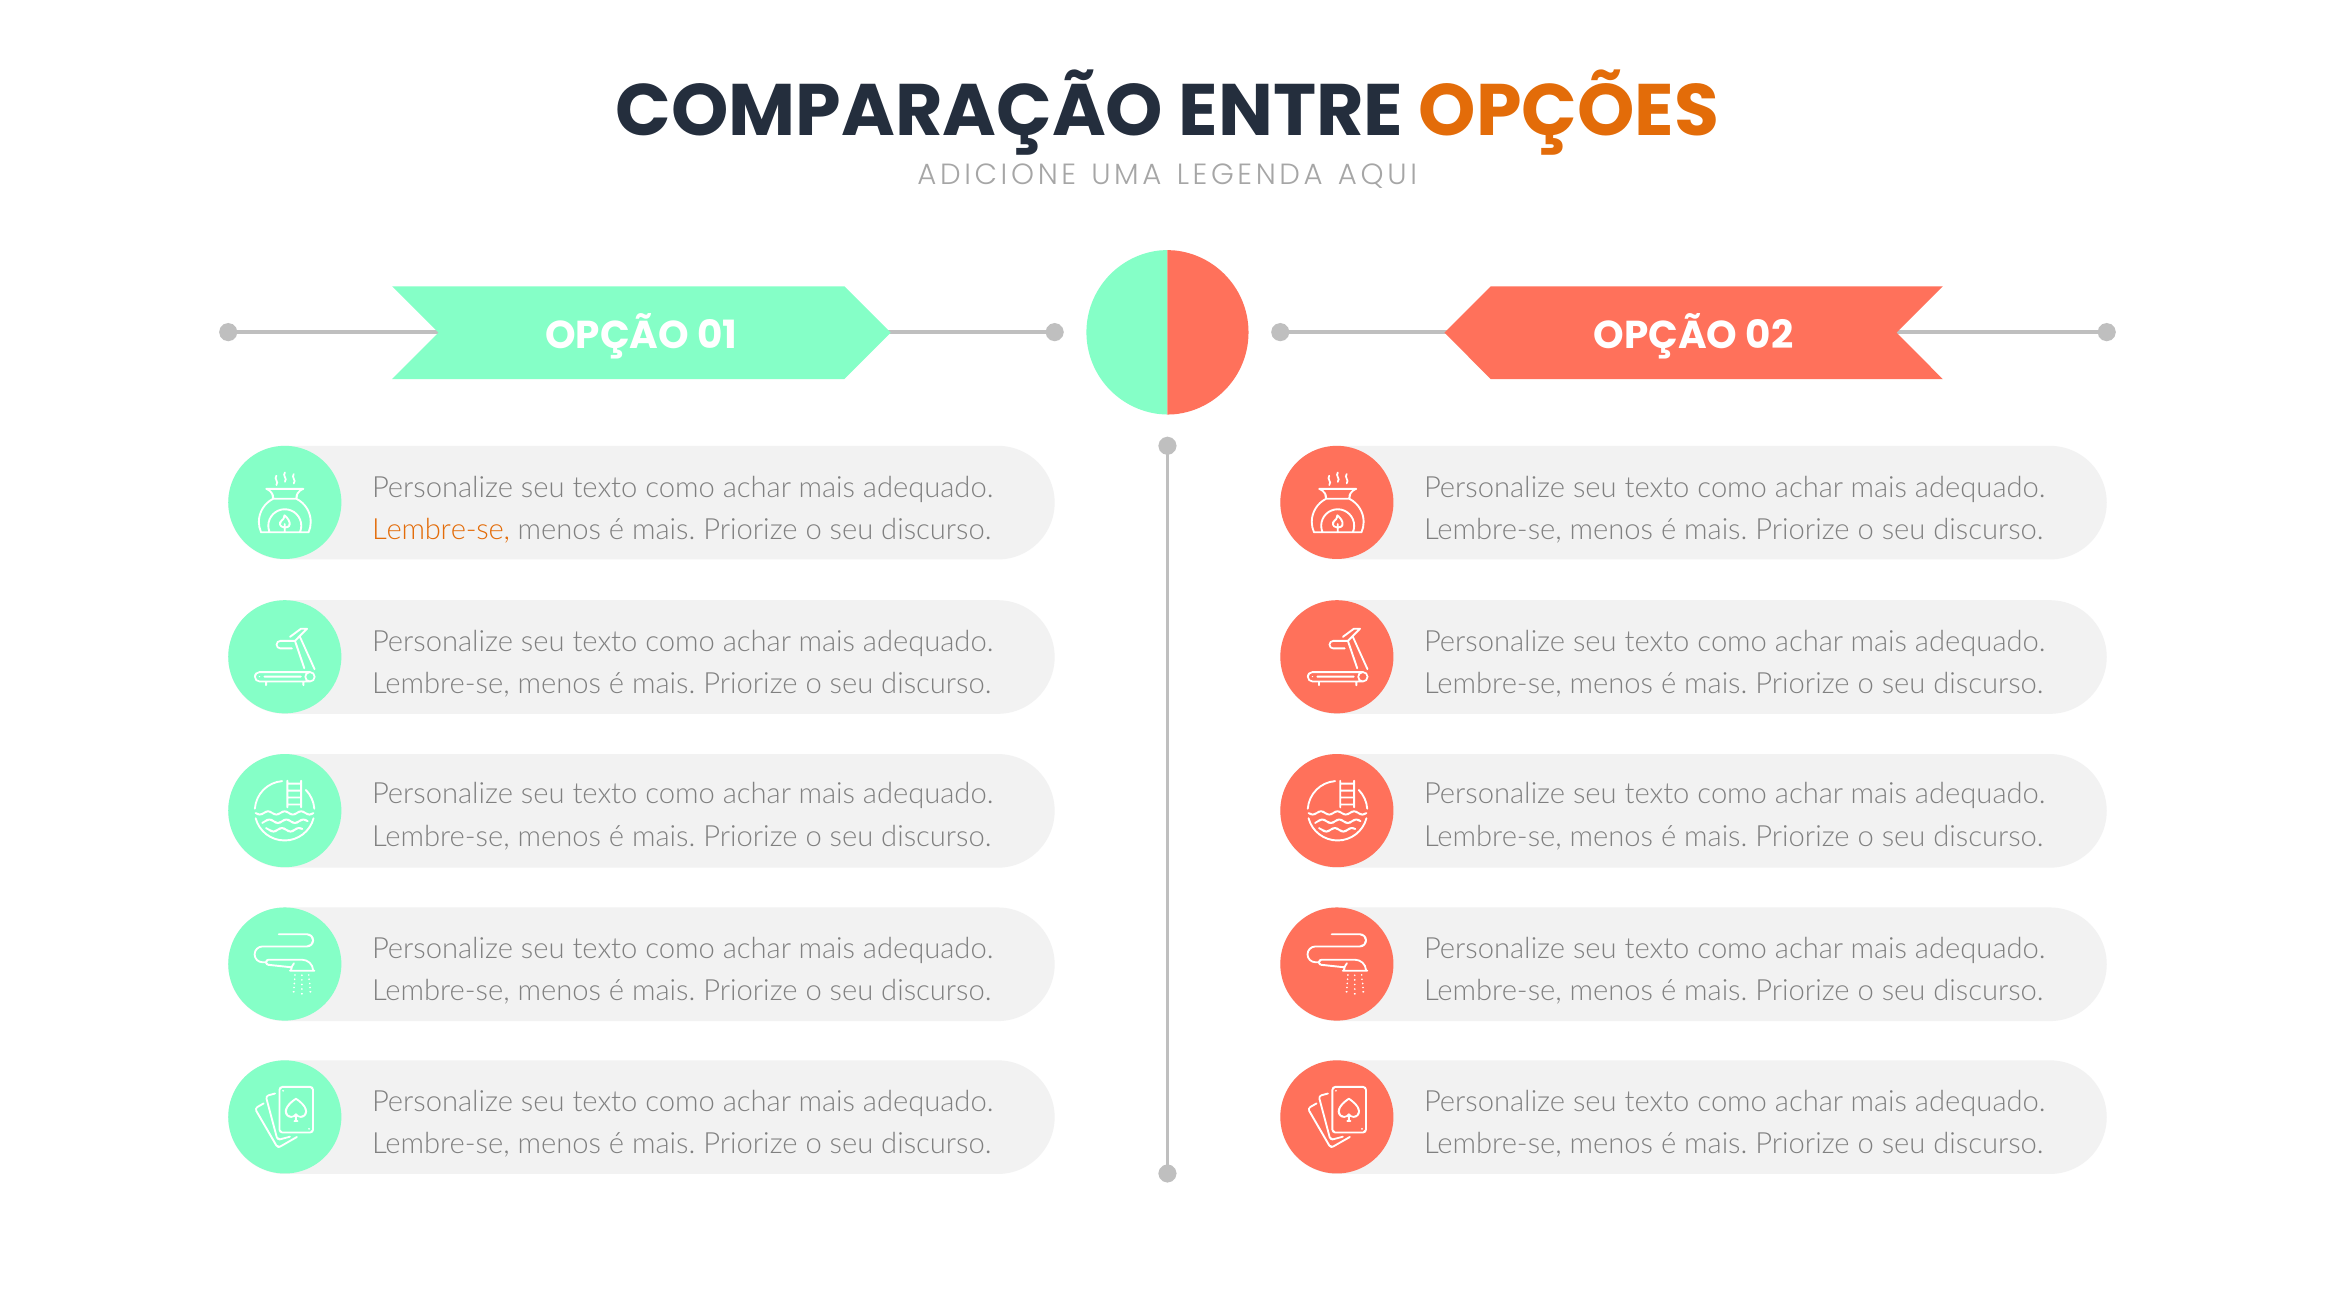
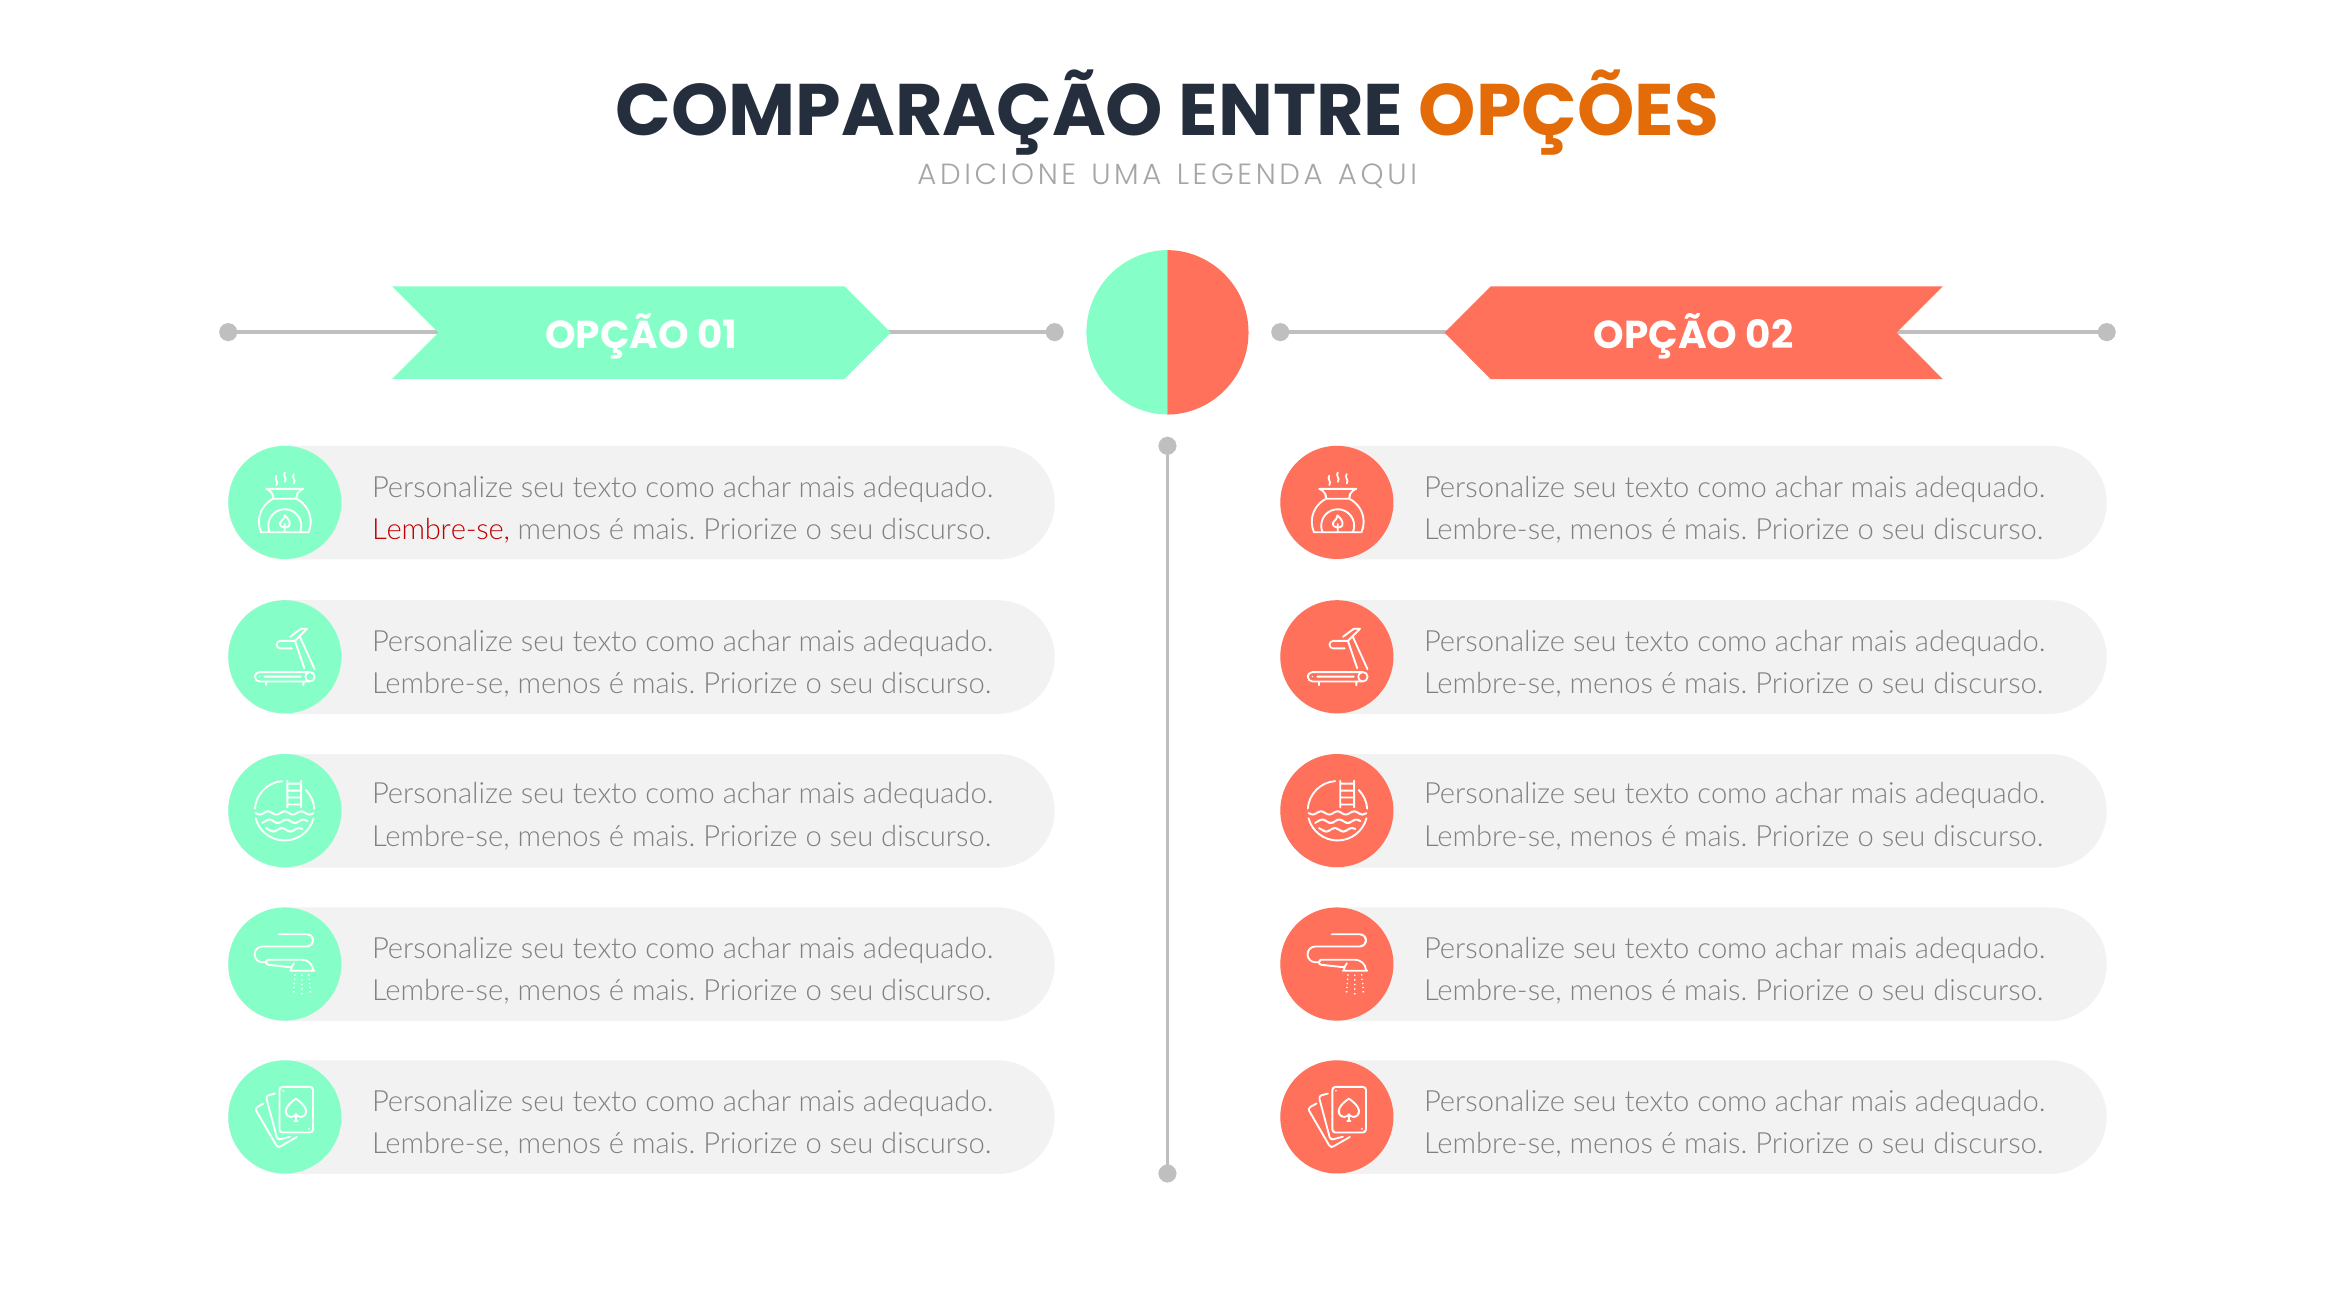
Lembre-se colour: orange -> red (441, 530)
